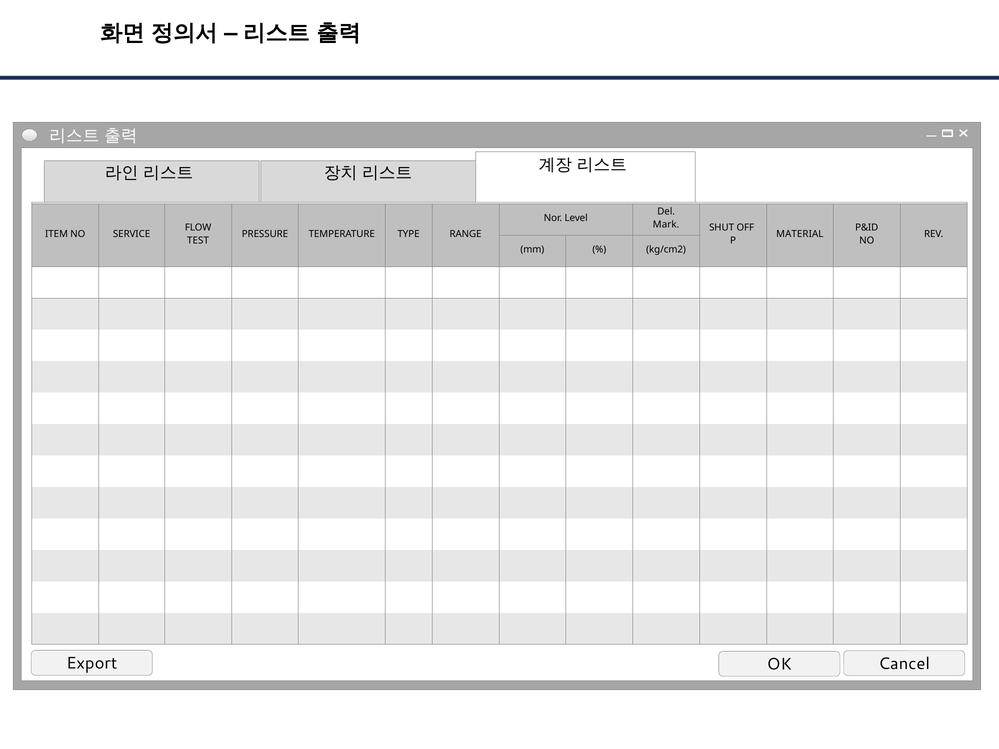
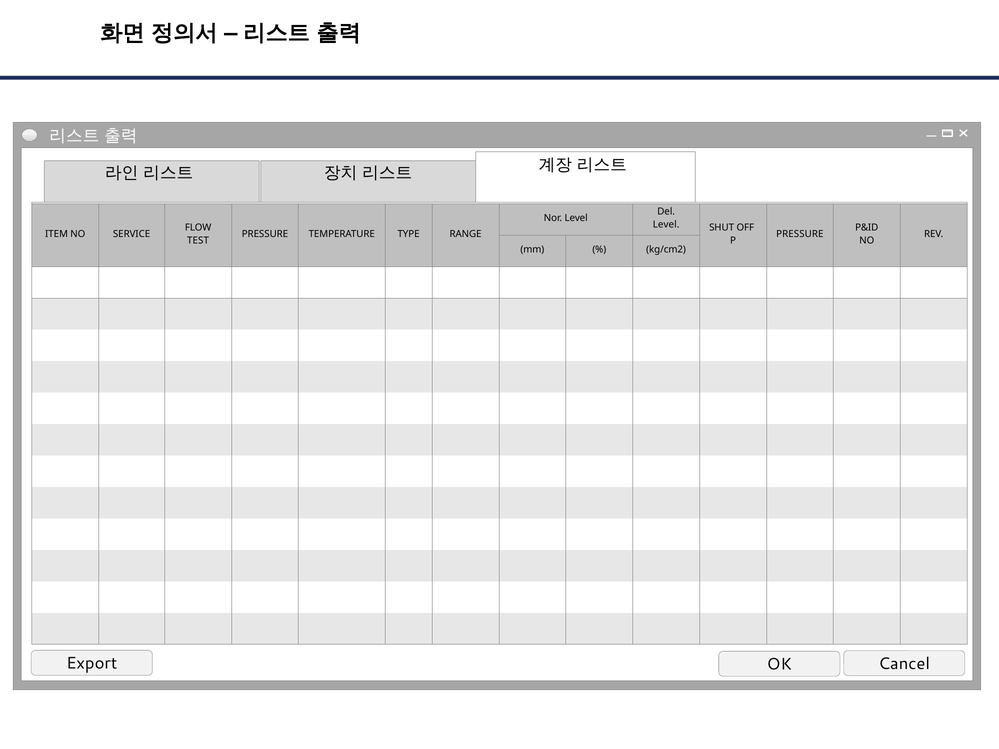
Mark: Mark -> Level (666, 225)
MATERIAL: MATERIAL -> PRESSURE (800, 234)
